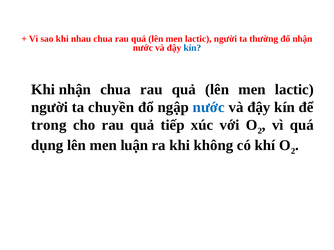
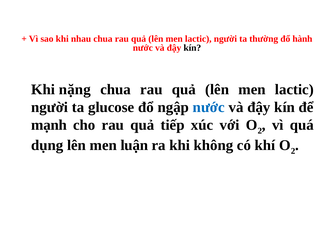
đổ nhận: nhận -> hành (302, 39)
kín colour: blue -> black (192, 48)
Khi nhận: nhận -> nặng (75, 90)
chuyền: chuyền -> glucose (111, 107)
trong: trong -> mạnh (49, 125)
